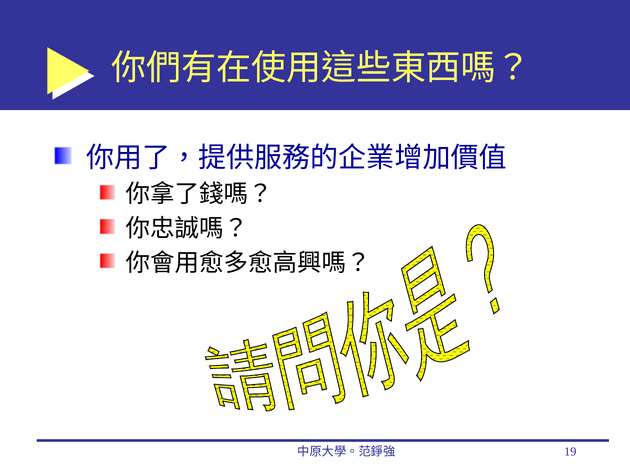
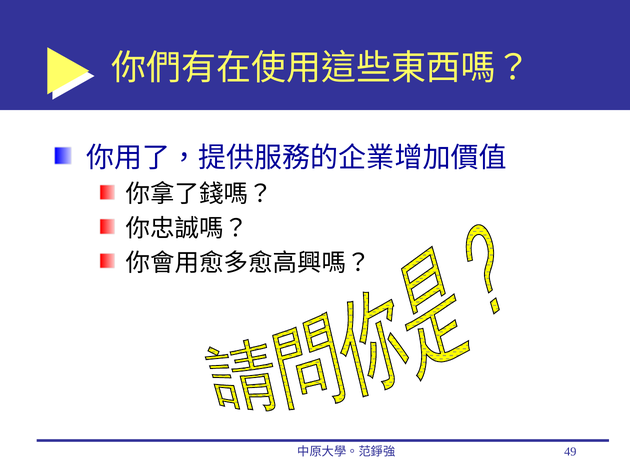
19: 19 -> 49 (570, 452)
